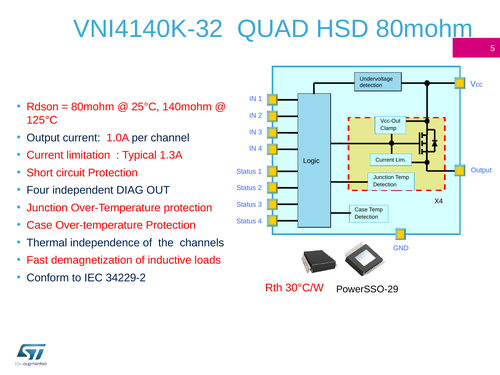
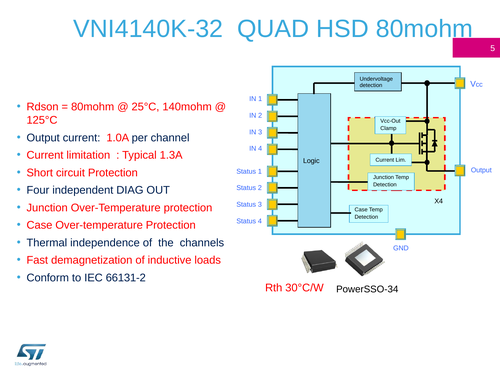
34229-2: 34229-2 -> 66131-2 (126, 278)
PowerSSO-29: PowerSSO-29 -> PowerSSO-34 (367, 289)
